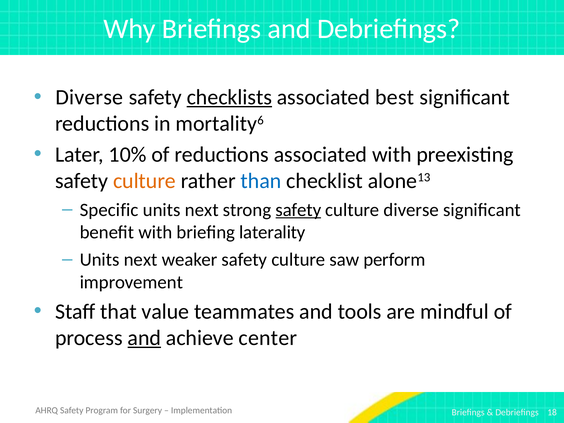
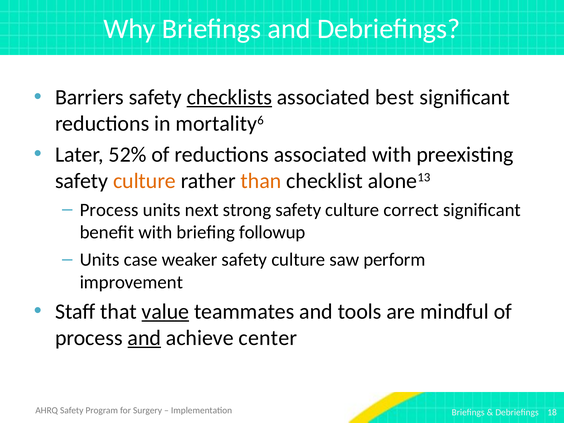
Diverse: Diverse -> Barriers (89, 97)
10%: 10% -> 52% (128, 155)
than colour: blue -> orange (261, 181)
Specific: Specific -> Process (109, 210)
safety underline: present -> none (298, 210)
culture diverse: diverse -> correct (411, 210)
laterality: laterality -> followup (272, 232)
next: next -> case (141, 260)
value underline: none -> present (165, 312)
